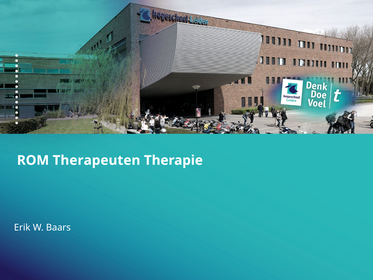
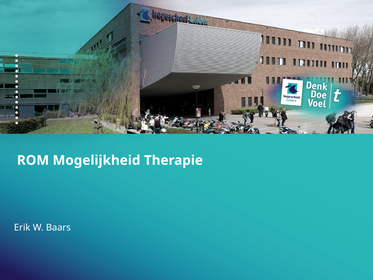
Therapeuten: Therapeuten -> Mogelijkheid (97, 160)
